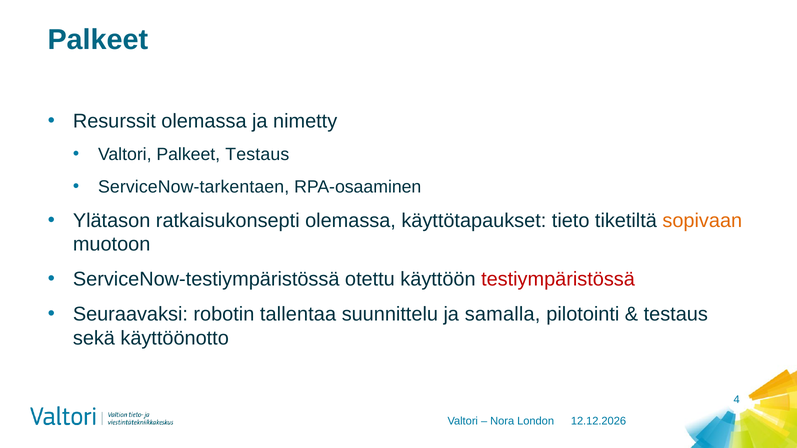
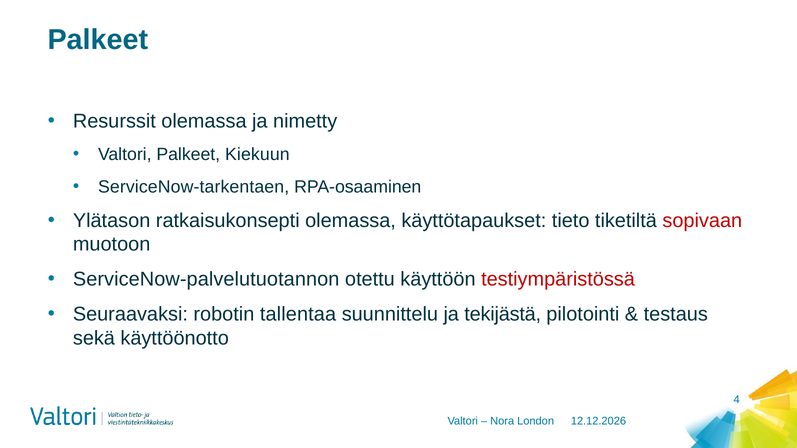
Palkeet Testaus: Testaus -> Kiekuun (257, 155)
sopivaan colour: orange -> red (702, 221)
ServiceNow-testiympäristössä: ServiceNow-testiympäristössä -> ServiceNow-palvelutuotannon (206, 280)
samalla: samalla -> tekijästä (503, 315)
